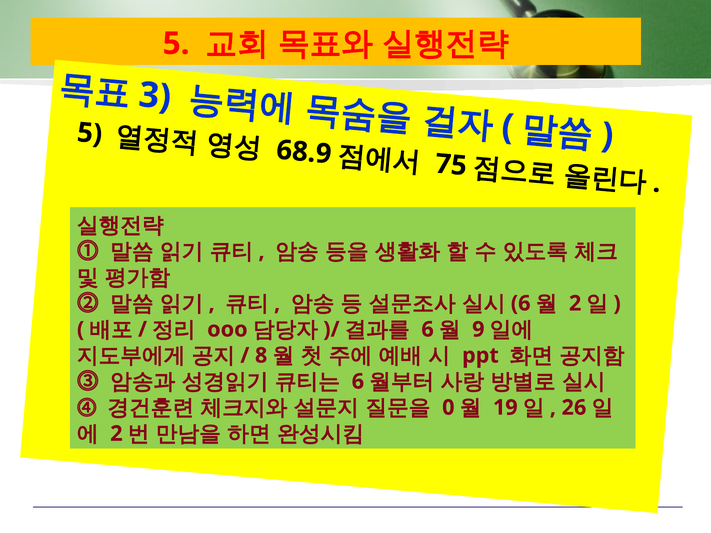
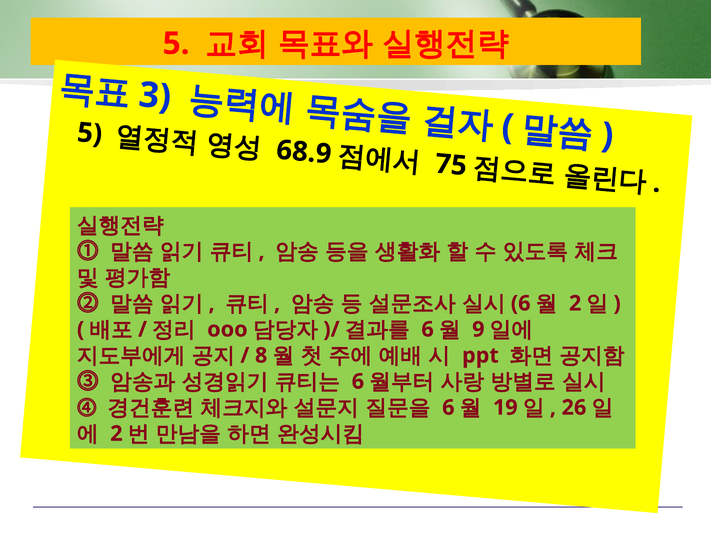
0: 0 -> 6 (448, 408)
